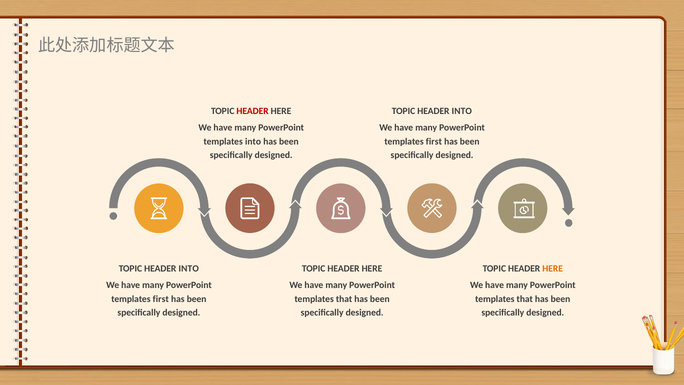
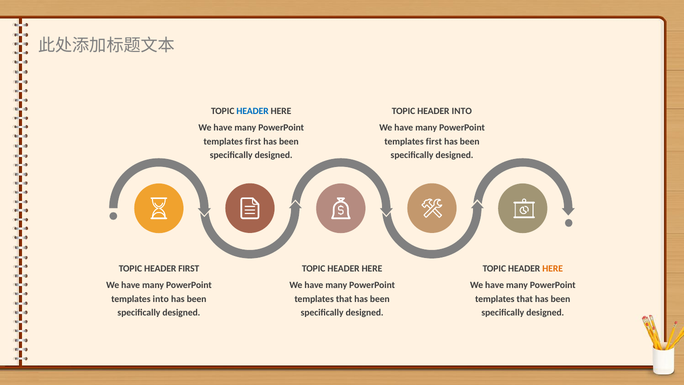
HEADER colour: red -> blue (253, 111)
into: into -> first (253, 141)
INTO: INTO -> FIRST (189, 268)
first: first -> into (161, 299)
